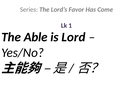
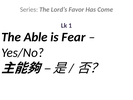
Lord: Lord -> Fear (73, 37)
